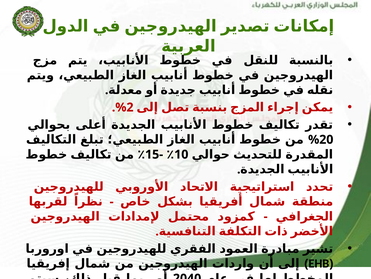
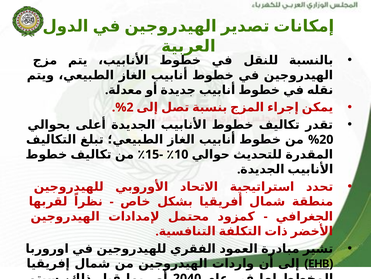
EHB underline: none -> present (319, 263)
